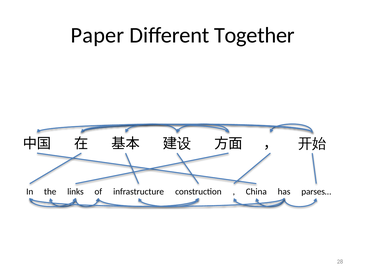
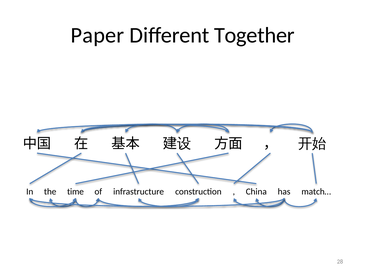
links: links -> time (75, 191)
parses…: parses… -> match… (316, 191)
